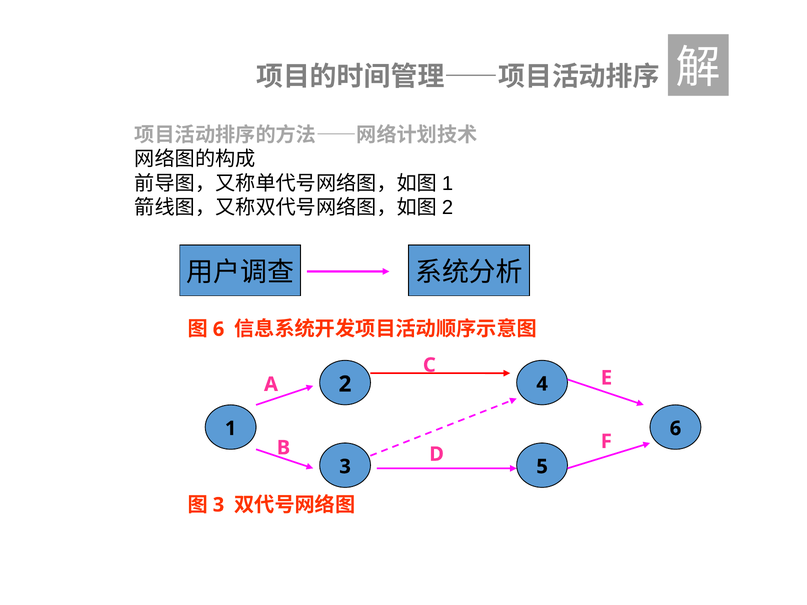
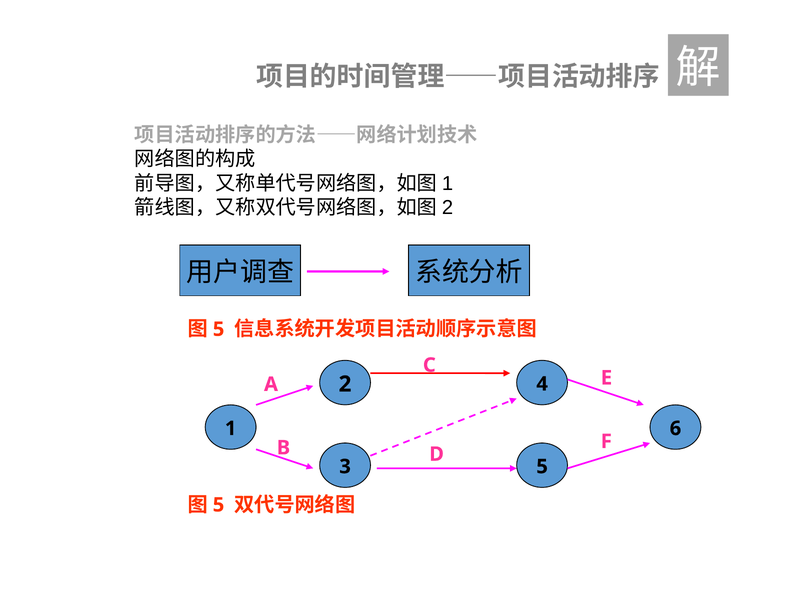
6: 6 -> 5 (219, 329)
3: 3 -> 5 (219, 505)
